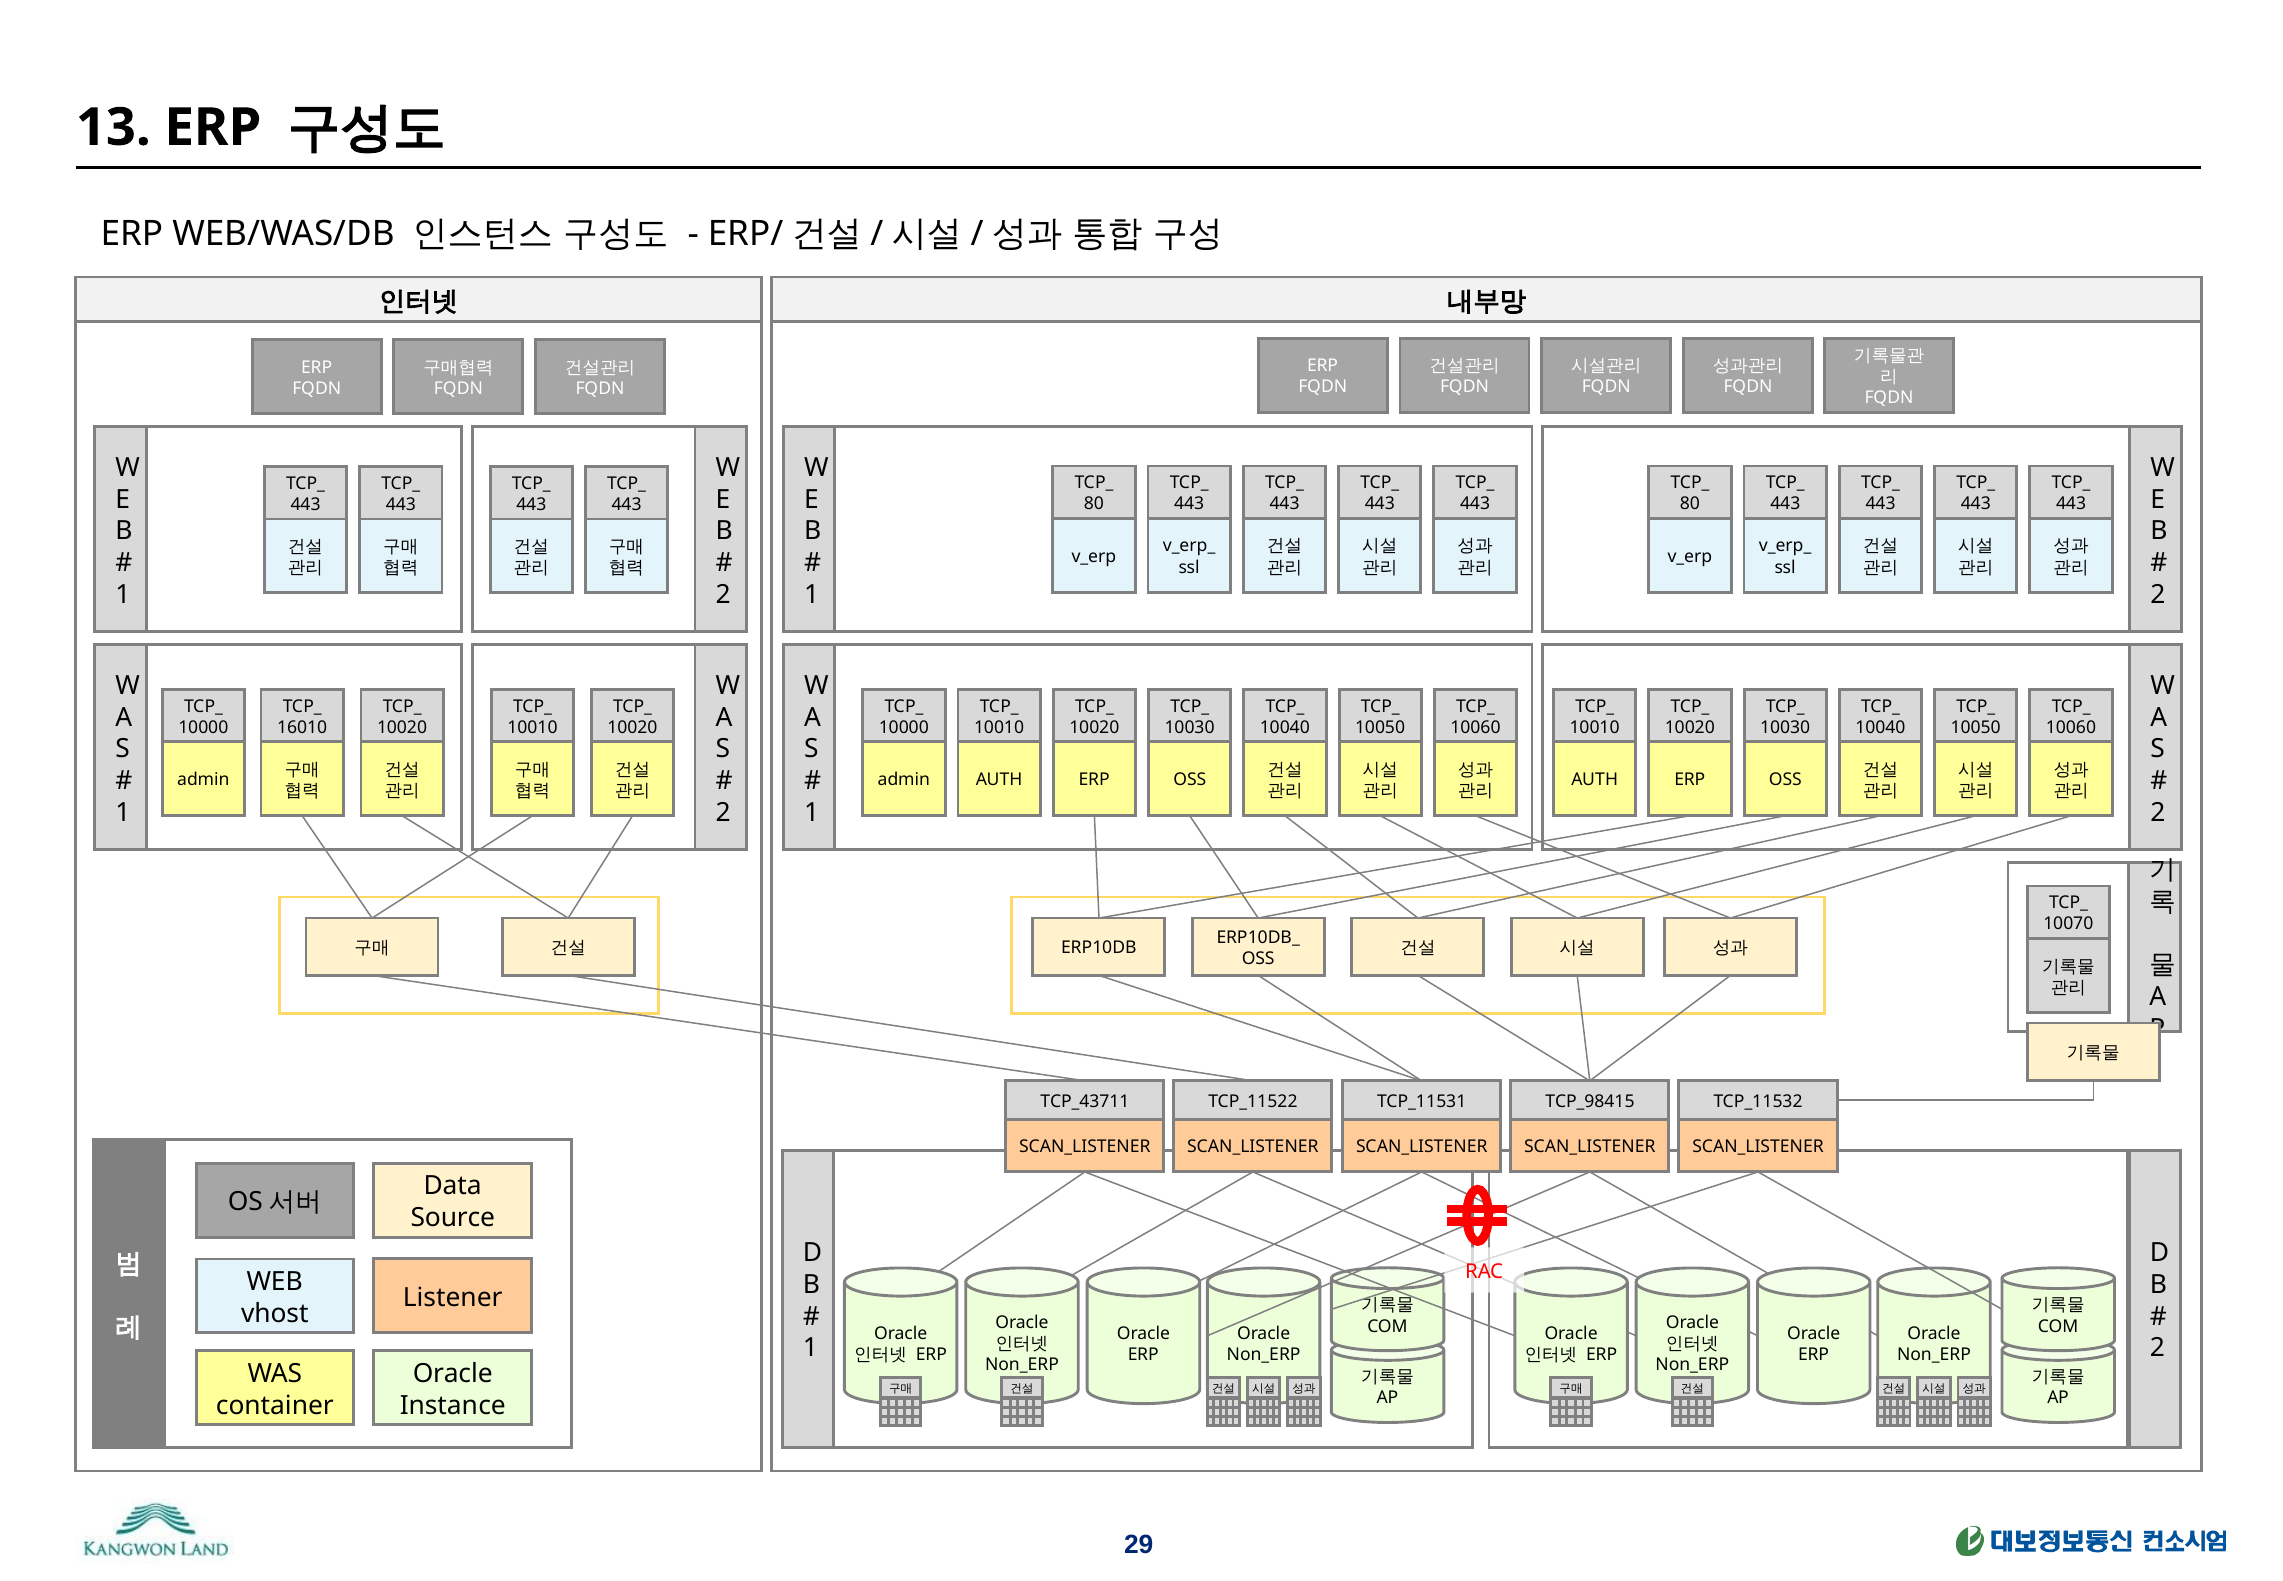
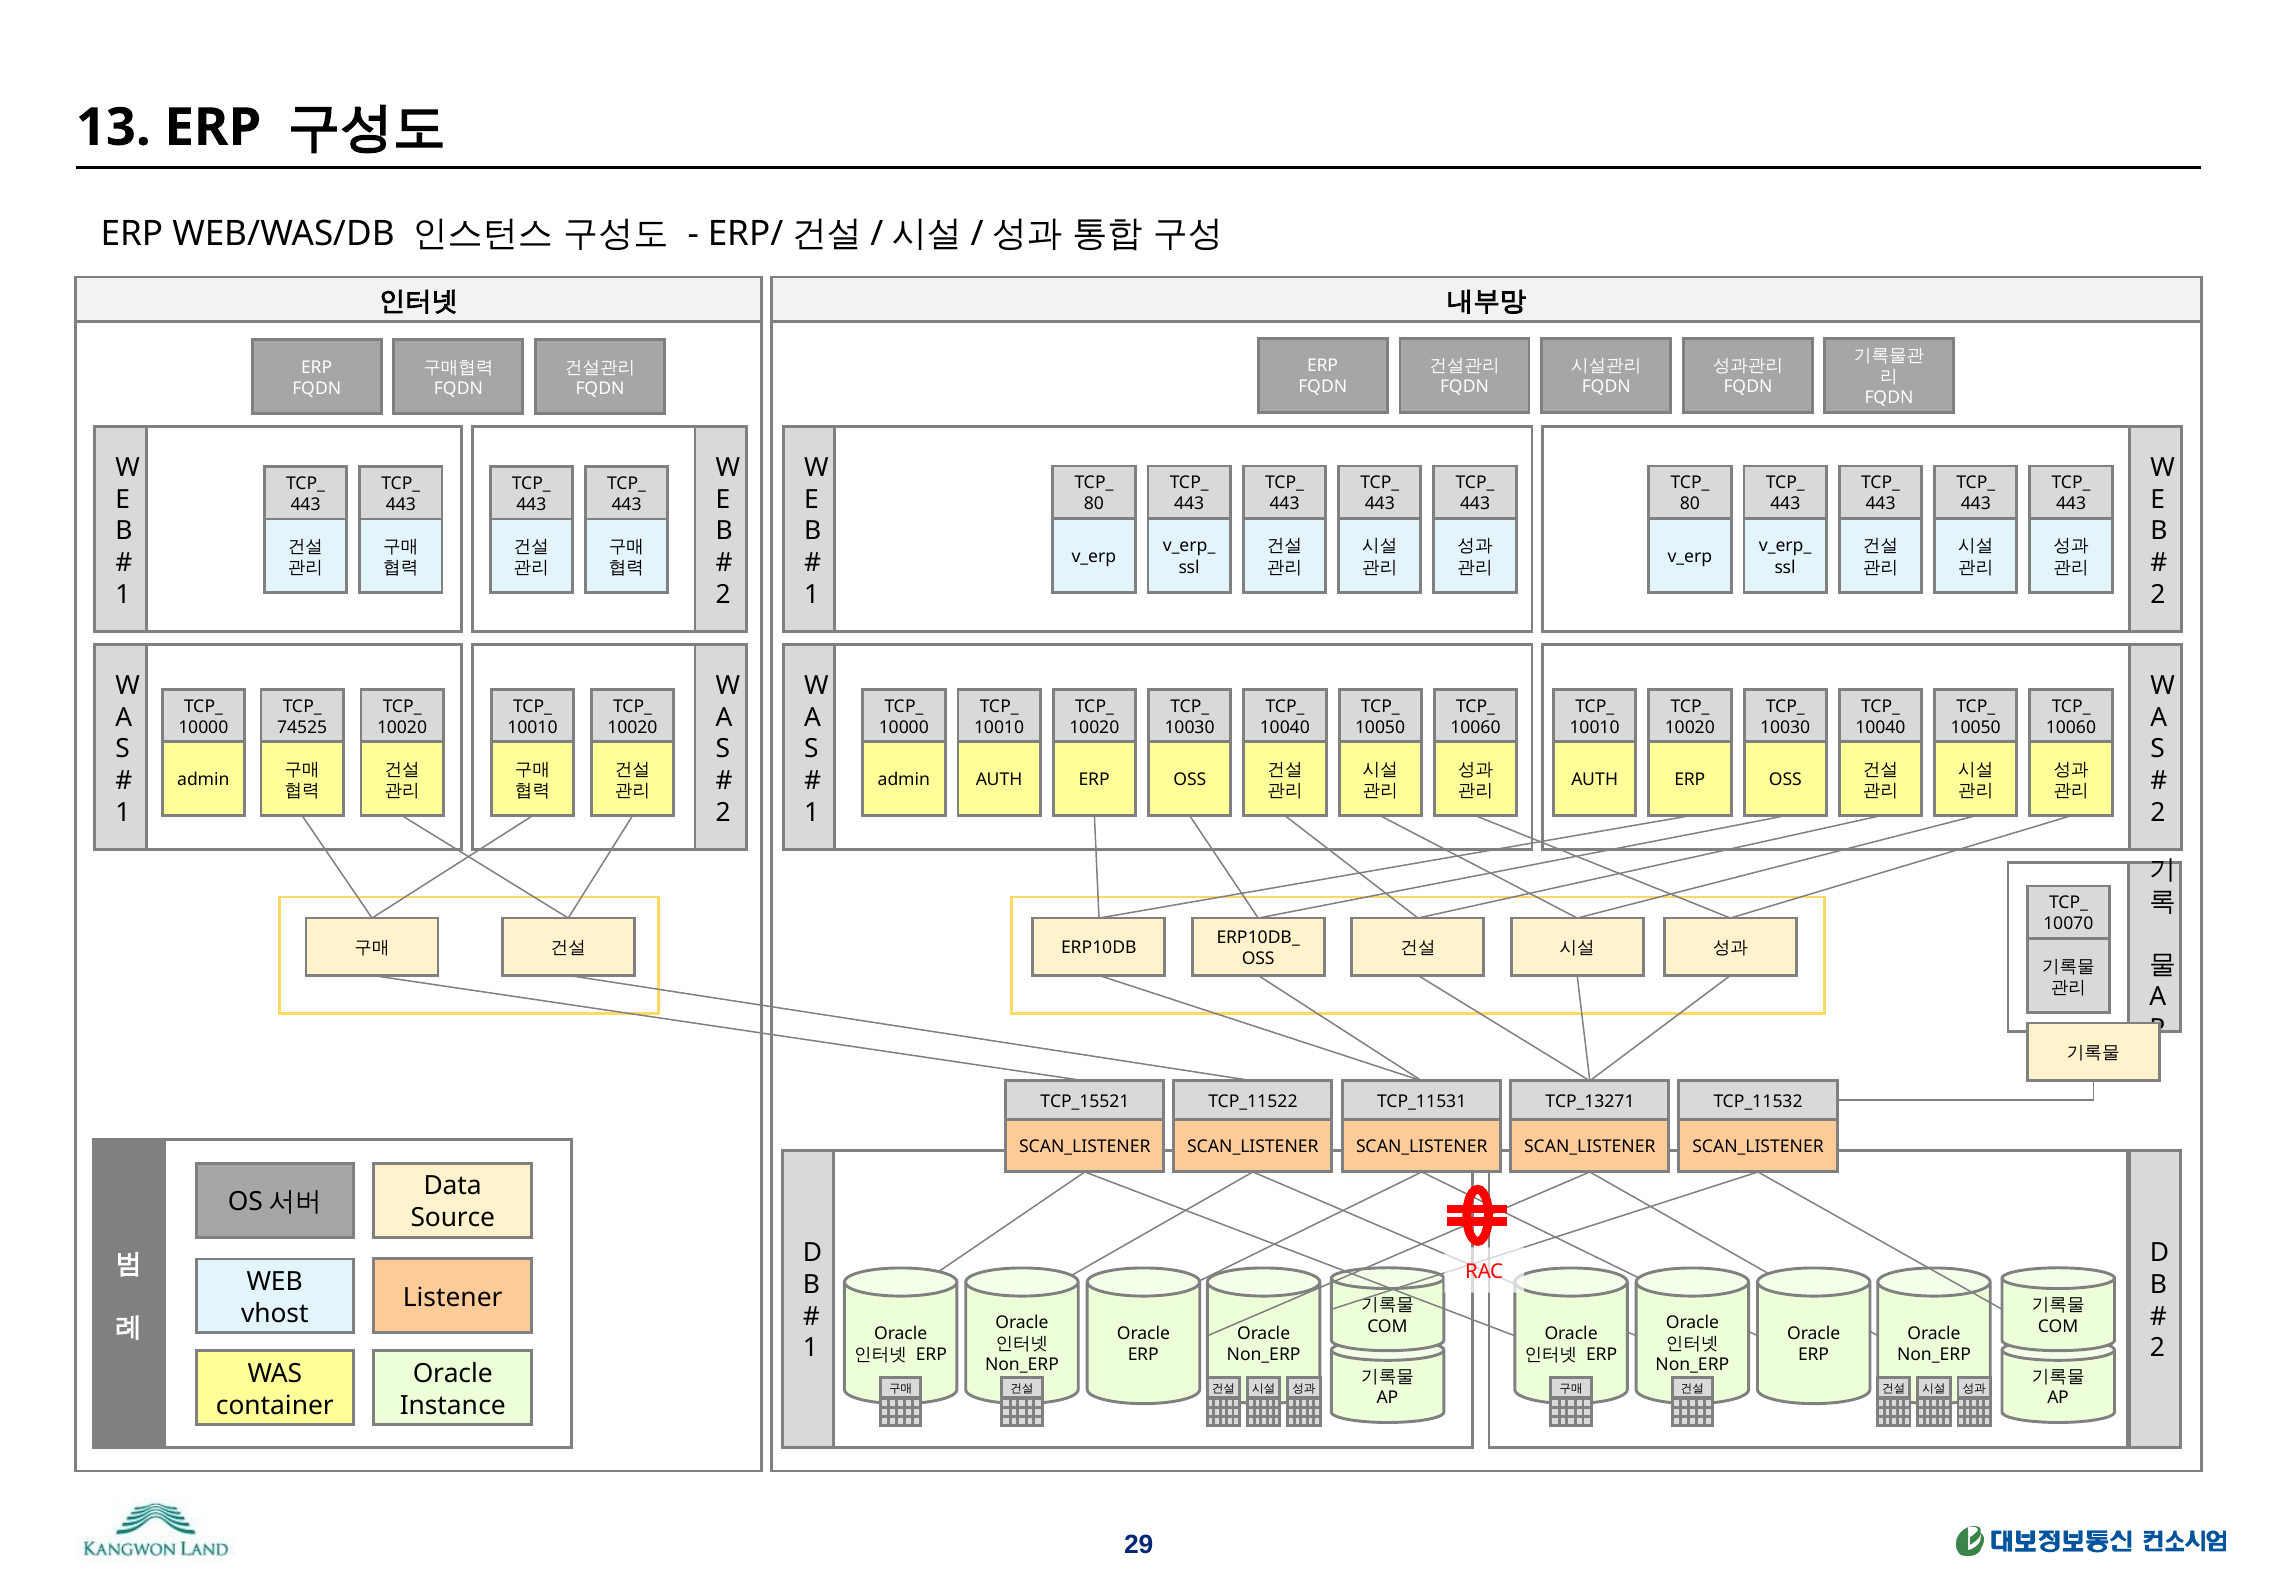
16010: 16010 -> 74525 (302, 727)
TCP_43711: TCP_43711 -> TCP_15521 (1085, 1101)
TCP_98415: TCP_98415 -> TCP_13271 (1590, 1101)
